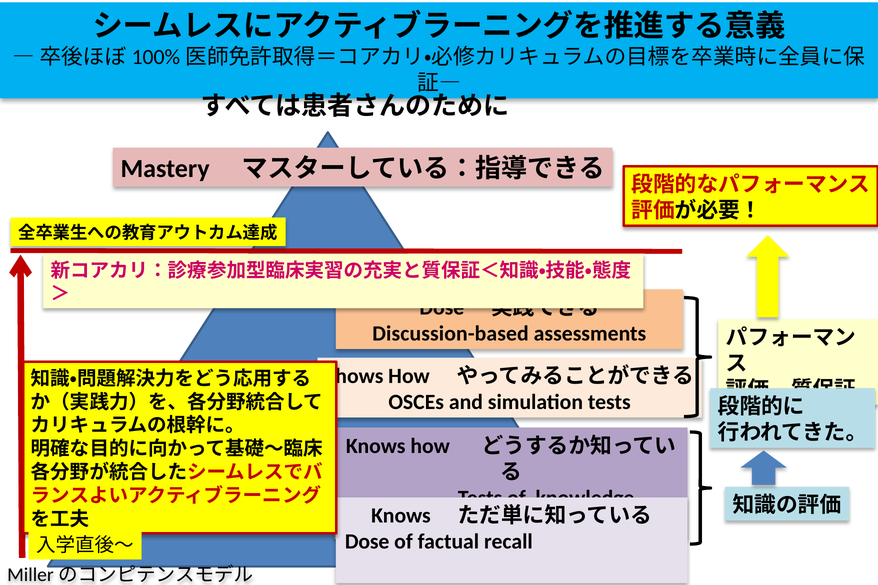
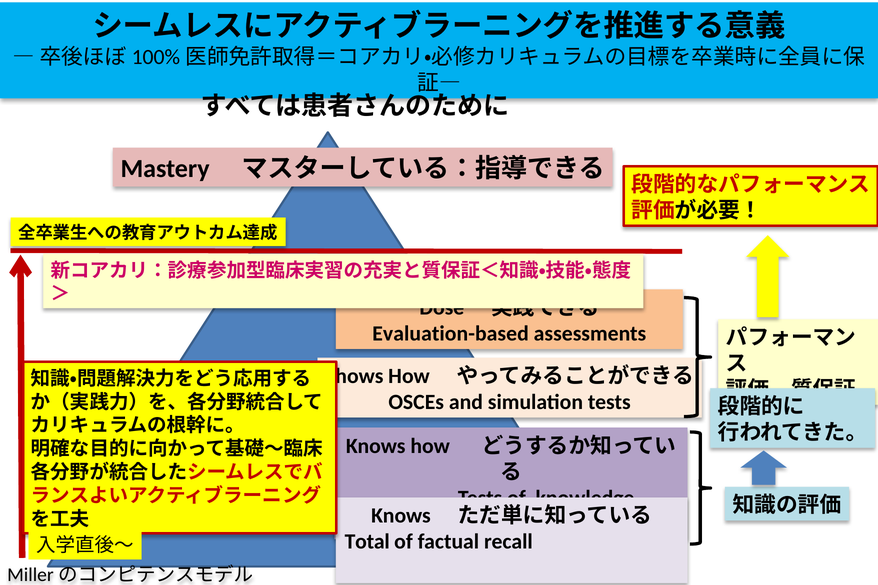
Discussion-based: Discussion-based -> Evaluation-based (451, 334)
Dose: Dose -> Total (367, 542)
